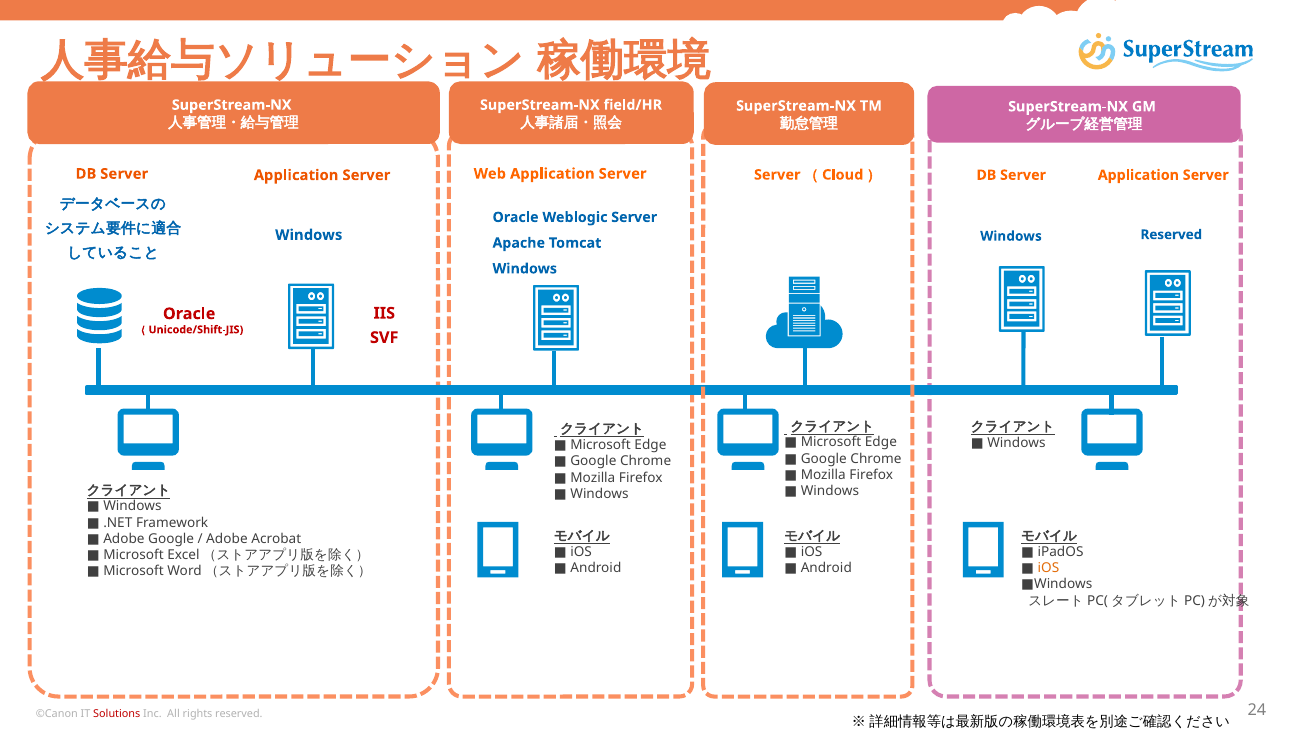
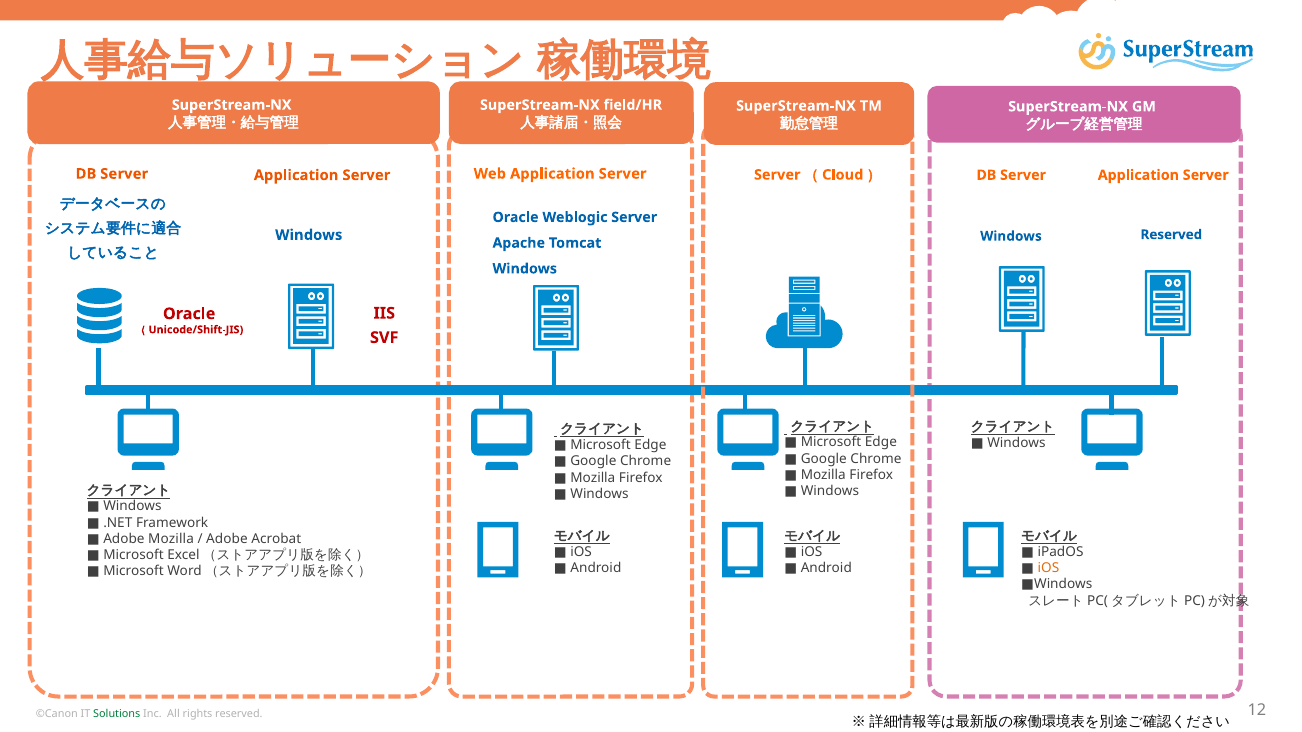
Adobe Google: Google -> Mozilla (171, 539)
Solutions colour: red -> green (117, 714)
24: 24 -> 12 (1257, 710)
